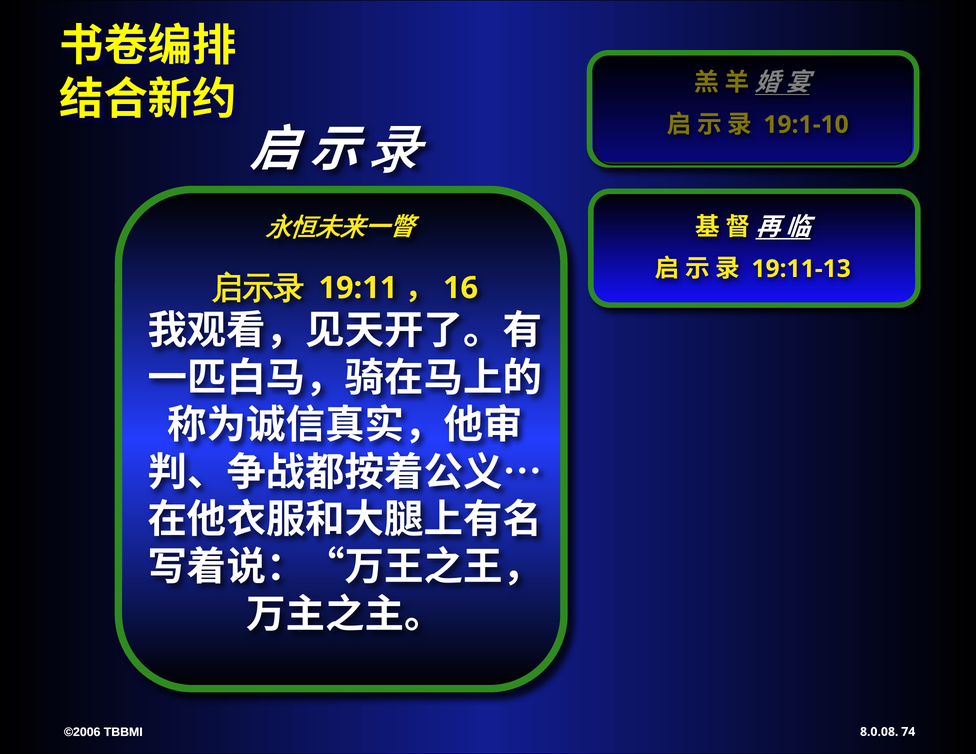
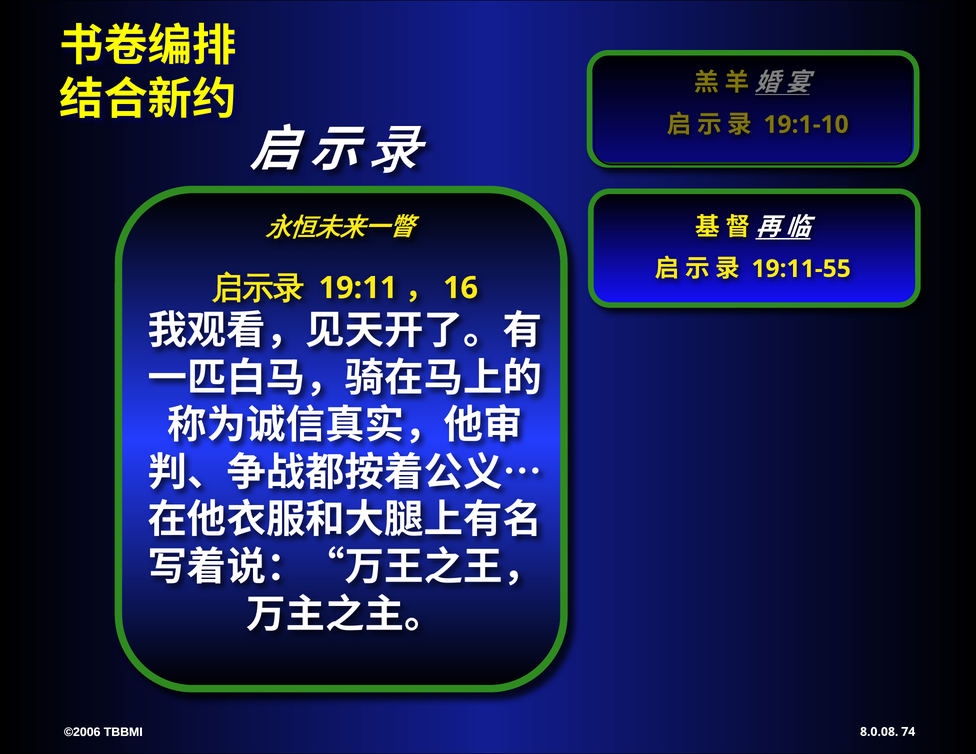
19:11-13: 19:11-13 -> 19:11-55 (801, 269)
